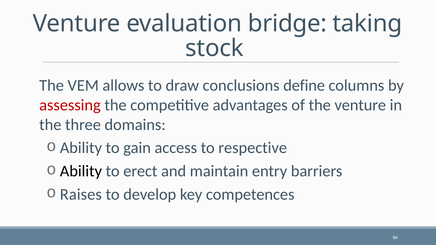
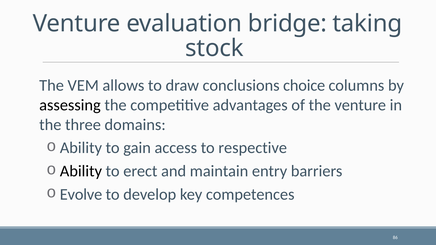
define: define -> choice (304, 86)
assessing colour: red -> black (70, 105)
Raises: Raises -> Evolve (81, 195)
